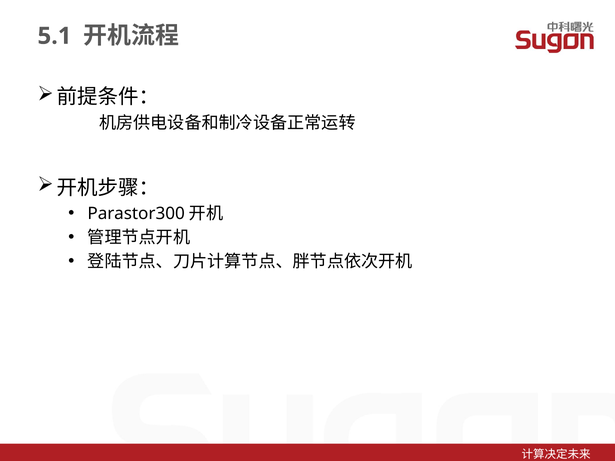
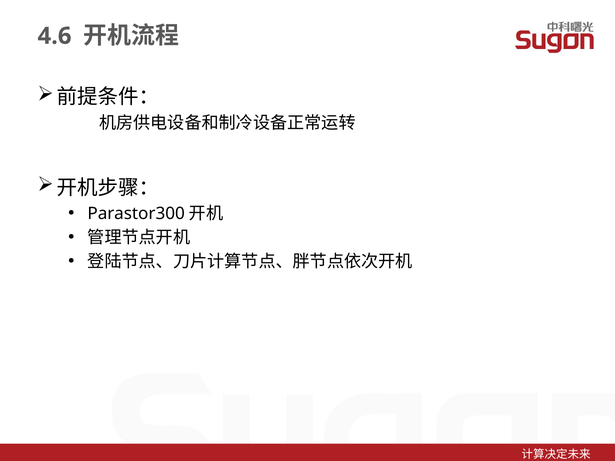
5.1: 5.1 -> 4.6 (55, 36)
